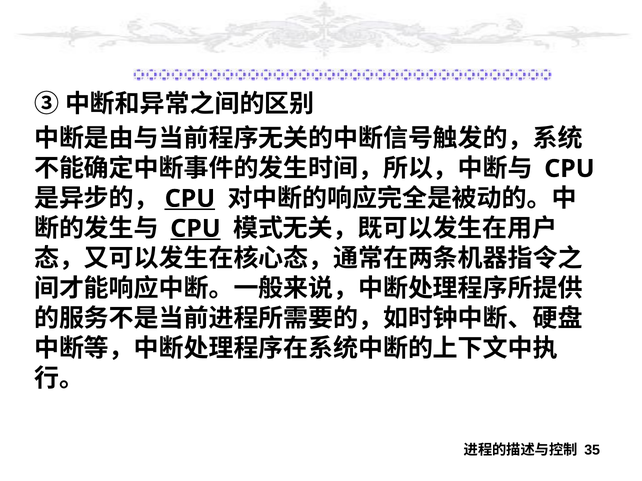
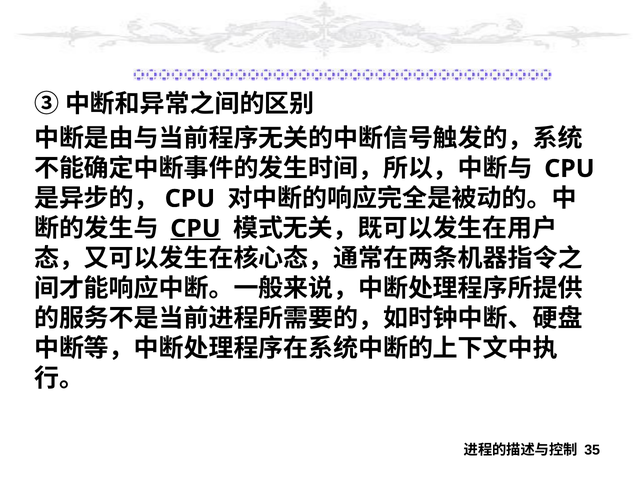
CPU underline: present -> none (190, 199)
